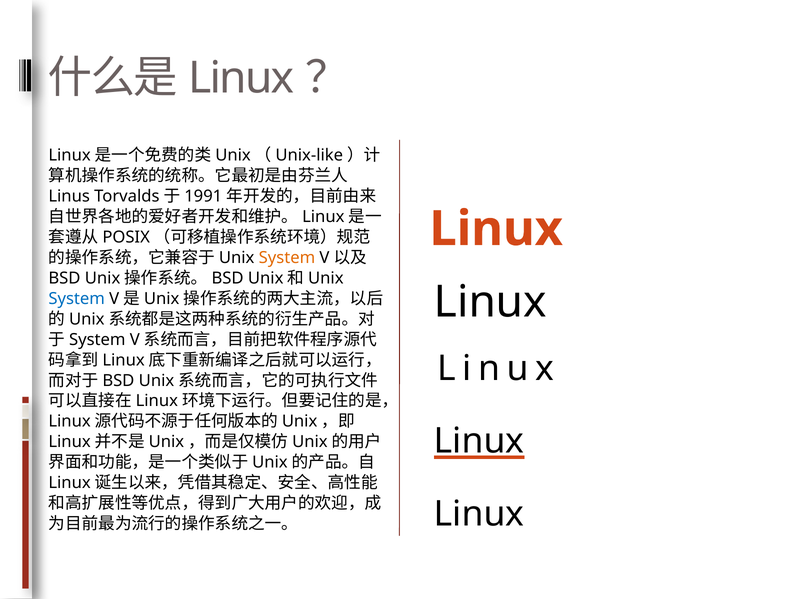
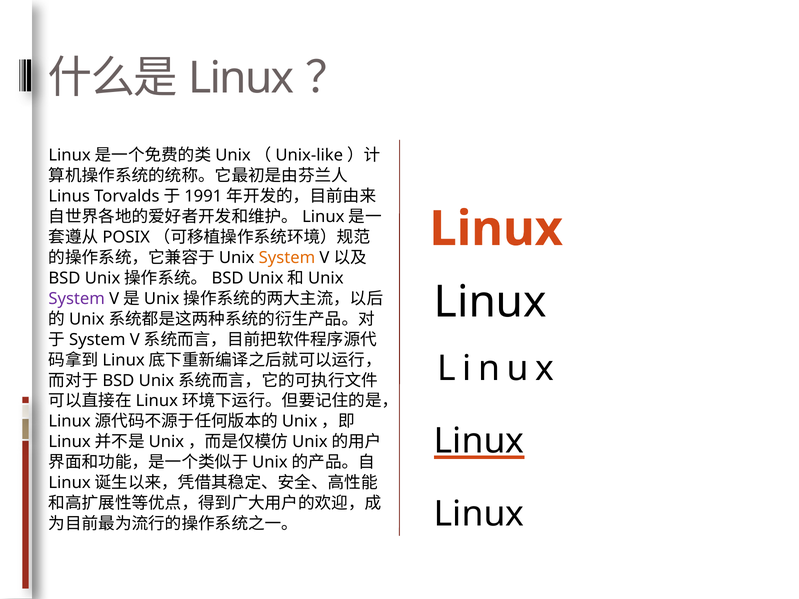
System colour: blue -> purple (77, 299)
